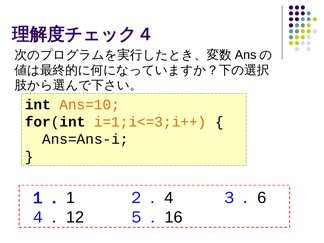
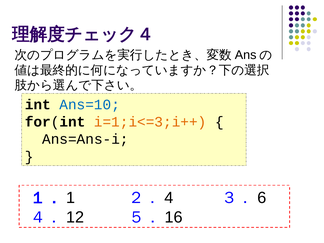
Ans=10 colour: orange -> blue (90, 105)
